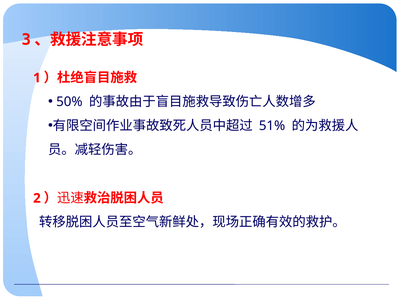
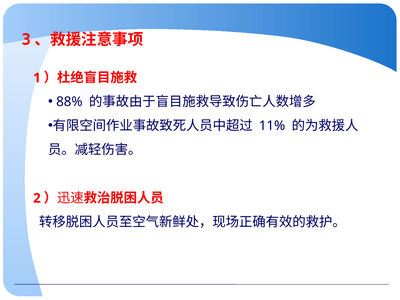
50%: 50% -> 88% (69, 102)
51%: 51% -> 11% (272, 126)
